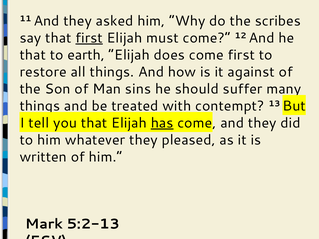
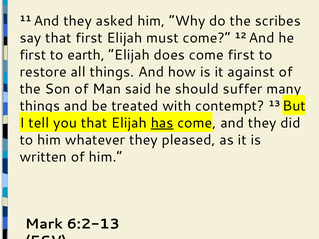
first underline: present -> none (89, 38)
that: that -> first (33, 55)
sins: sins -> said (138, 89)
5:2-13: 5:2-13 -> 6:2-13 (93, 224)
